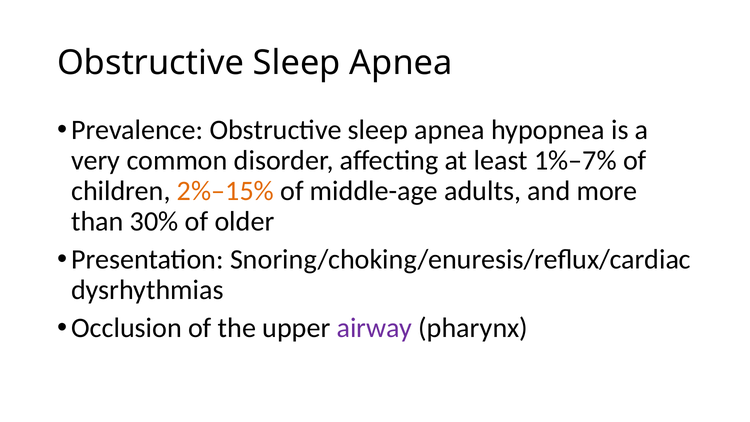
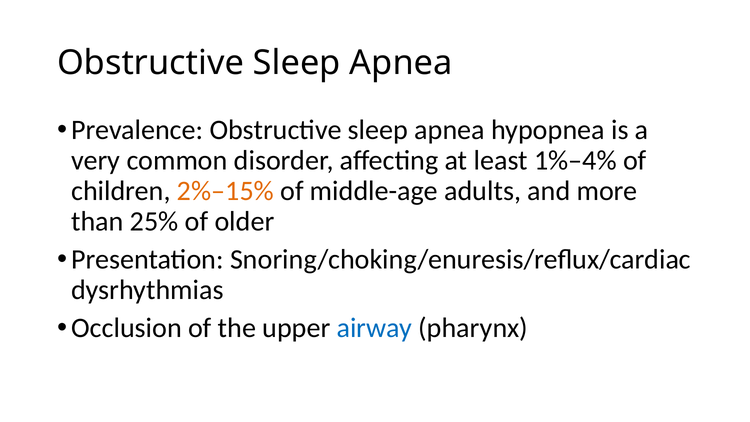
1%–7%: 1%–7% -> 1%–4% (575, 161)
30%: 30% -> 25% (154, 221)
airway colour: purple -> blue (374, 328)
